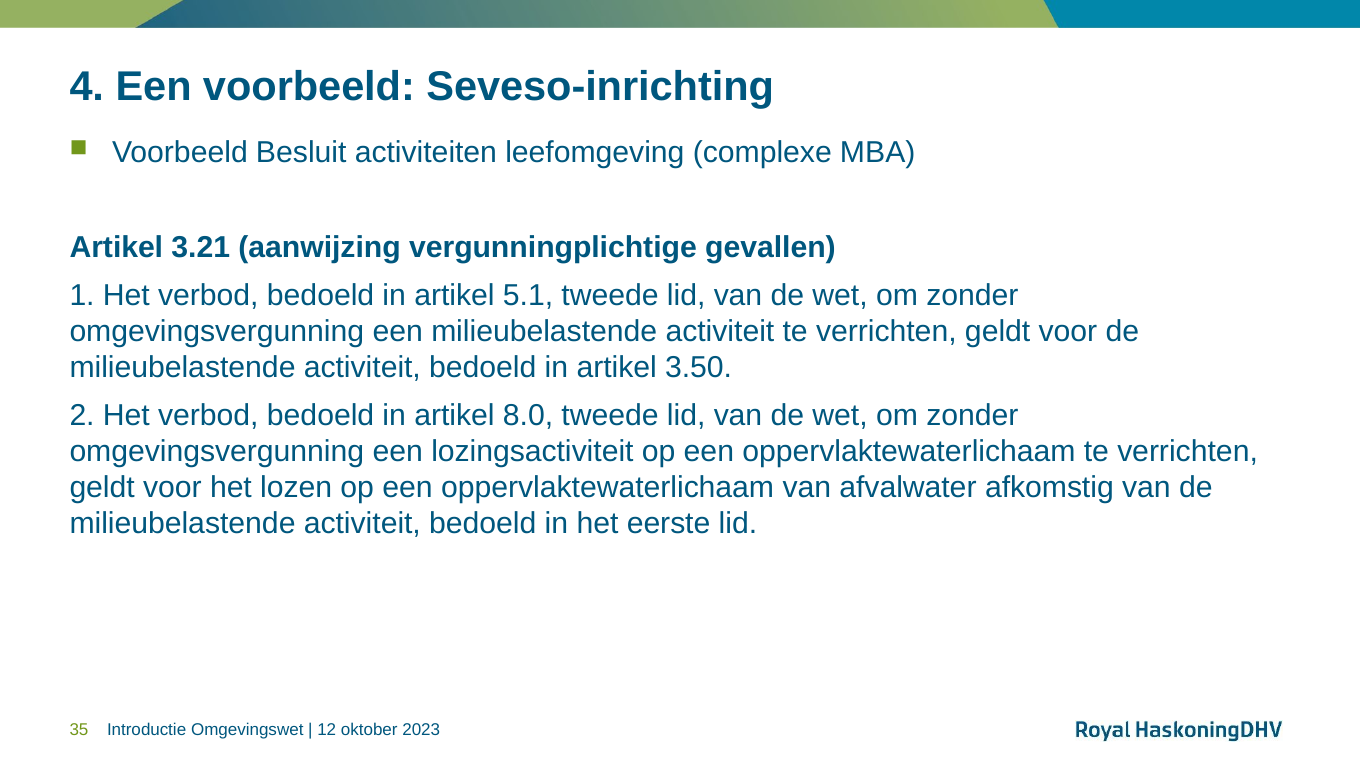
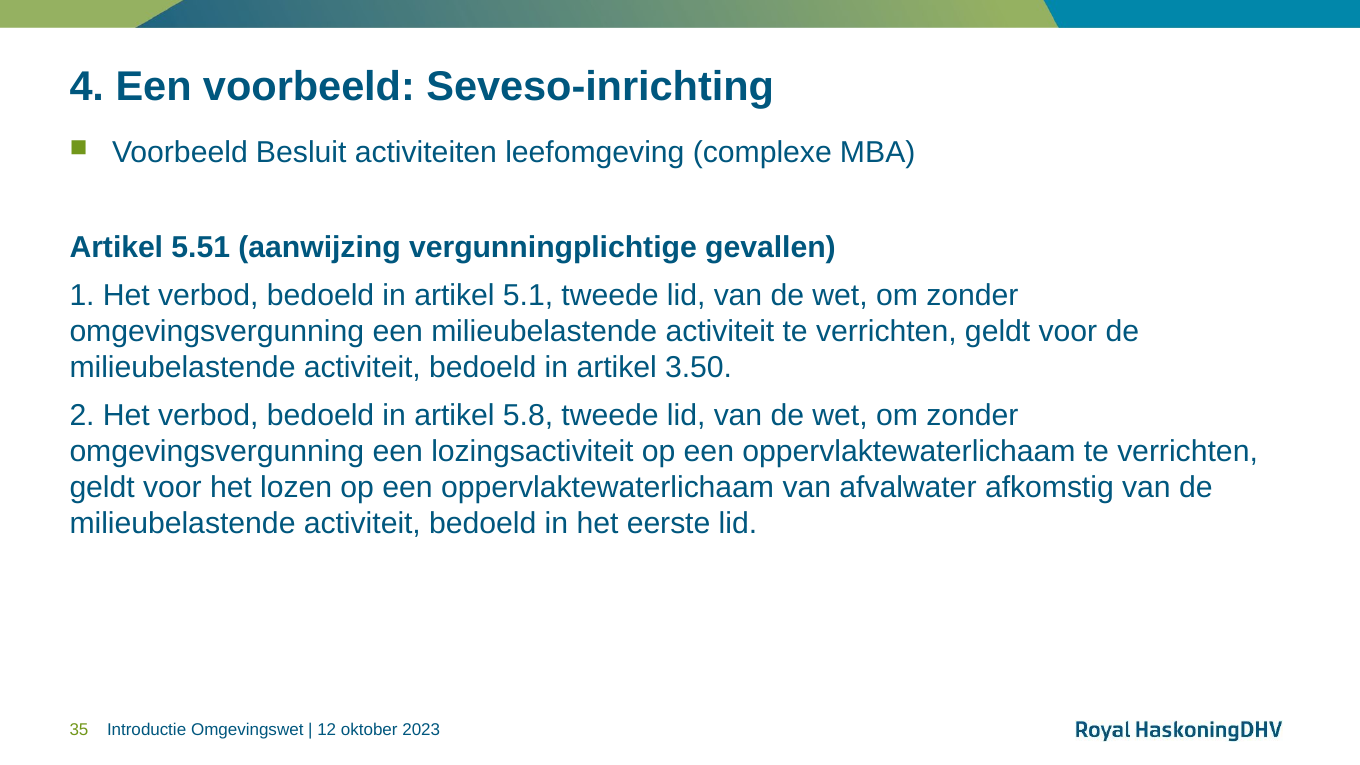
3.21: 3.21 -> 5.51 (201, 248)
8.0: 8.0 -> 5.8 (528, 415)
